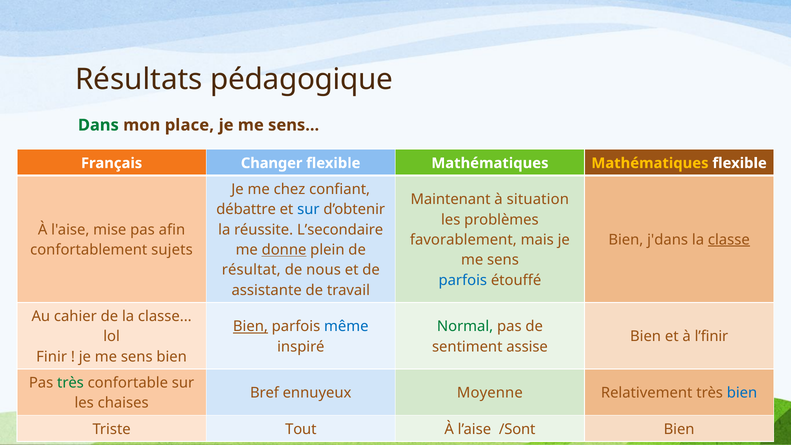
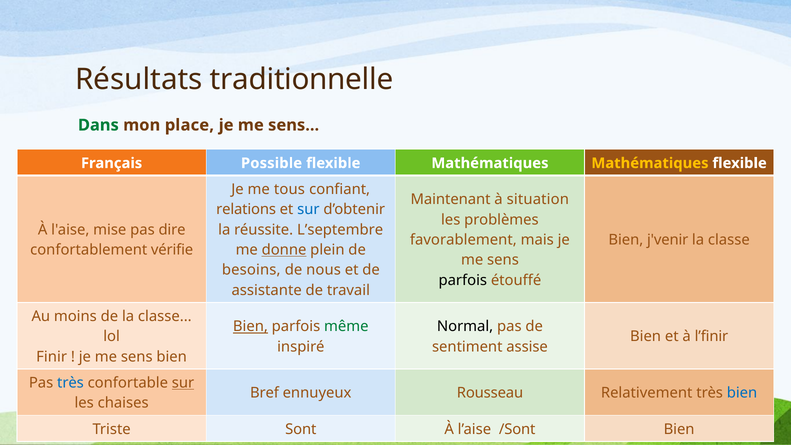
pédagogique: pédagogique -> traditionnelle (302, 80)
Changer: Changer -> Possible (272, 163)
chez: chez -> tous (289, 189)
débattre: débattre -> relations (246, 209)
afin: afin -> dire (172, 230)
L’secondaire: L’secondaire -> L’septembre (340, 230)
j'dans: j'dans -> j'venir (668, 240)
classe underline: present -> none (729, 240)
sujets: sujets -> vérifie (172, 250)
résultat: résultat -> besoins (251, 270)
parfois colour: blue -> black (463, 280)
cahier: cahier -> moins (75, 316)
même colour: blue -> green (346, 326)
Normal colour: green -> black (465, 326)
très colour: green -> blue (70, 383)
sur underline: none -> present (183, 383)
Moyenne: Moyenne -> Rousseau (490, 393)
Tout: Tout -> Sont (301, 429)
